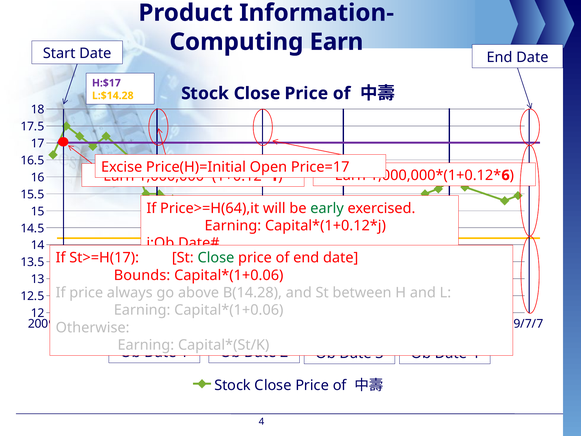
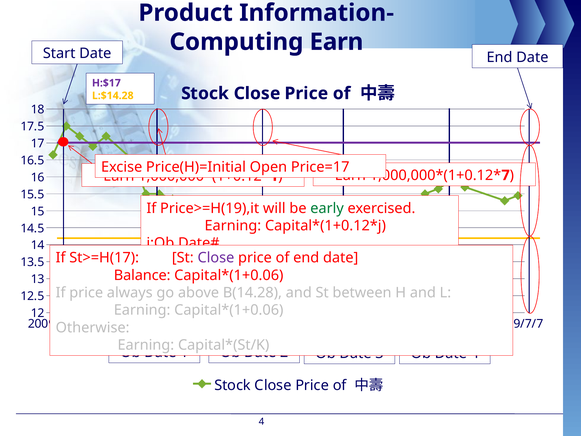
6: 6 -> 7 (506, 175)
Price>=H(64),it: Price>=H(64),it -> Price>=H(19),it (210, 208)
Close colour: green -> purple (216, 258)
Bounds: Bounds -> Balance (142, 275)
